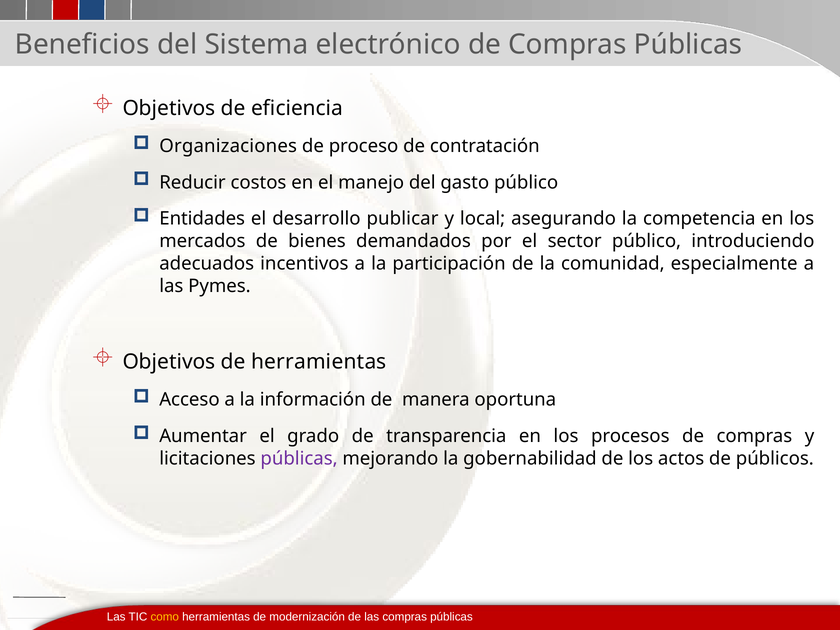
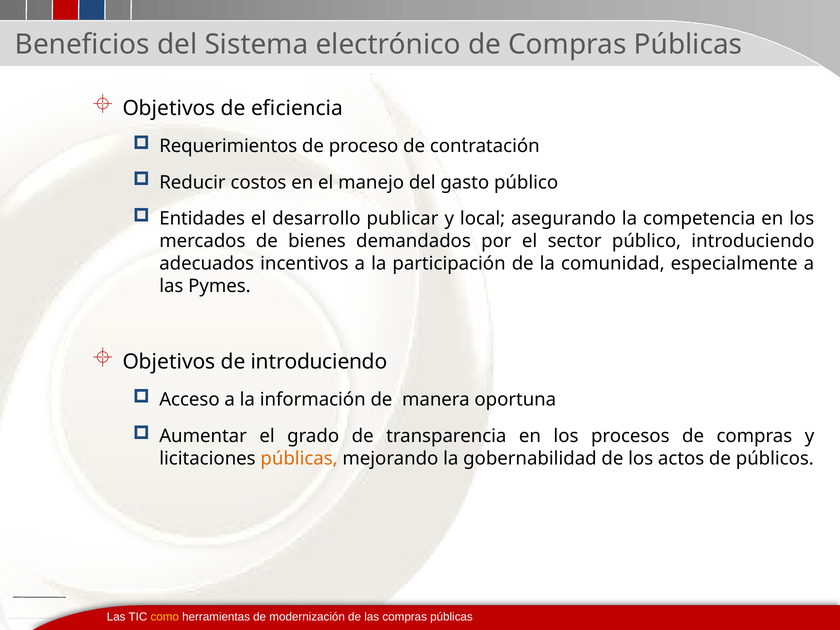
Organizaciones: Organizaciones -> Requerimientos (228, 146)
de herramientas: herramientas -> introduciendo (319, 362)
públicas colour: purple -> orange (299, 458)
